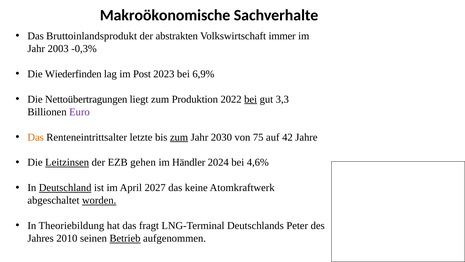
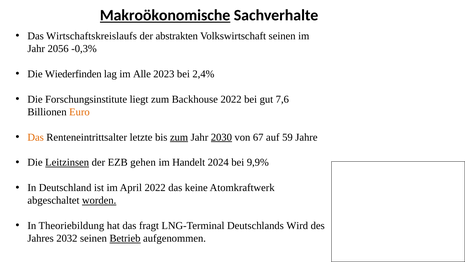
Makroökonomische underline: none -> present (165, 15)
Bruttoinlandsprodukt: Bruttoinlandsprodukt -> Wirtschaftskreislaufs (92, 36)
Volkswirtschaft immer: immer -> seinen (282, 36)
2003: 2003 -> 2056 (58, 49)
Post: Post -> Alle (142, 74)
6,9%: 6,9% -> 2,4% (203, 74)
Nettoübertragungen: Nettoübertragungen -> Forschungsinstitute (86, 99)
Produktion: Produktion -> Backhouse (195, 99)
bei underline: present -> none (251, 99)
3,3: 3,3 -> 7,6 (282, 99)
Euro colour: purple -> orange (79, 112)
2030 underline: none -> present (221, 137)
75: 75 -> 67 (258, 137)
42: 42 -> 59 (287, 137)
Händler: Händler -> Handelt (189, 162)
4,6%: 4,6% -> 9,9% (258, 162)
Deutschland underline: present -> none (65, 187)
April 2027: 2027 -> 2022 (155, 187)
Peter: Peter -> Wird (297, 225)
2010: 2010 -> 2032 (67, 238)
